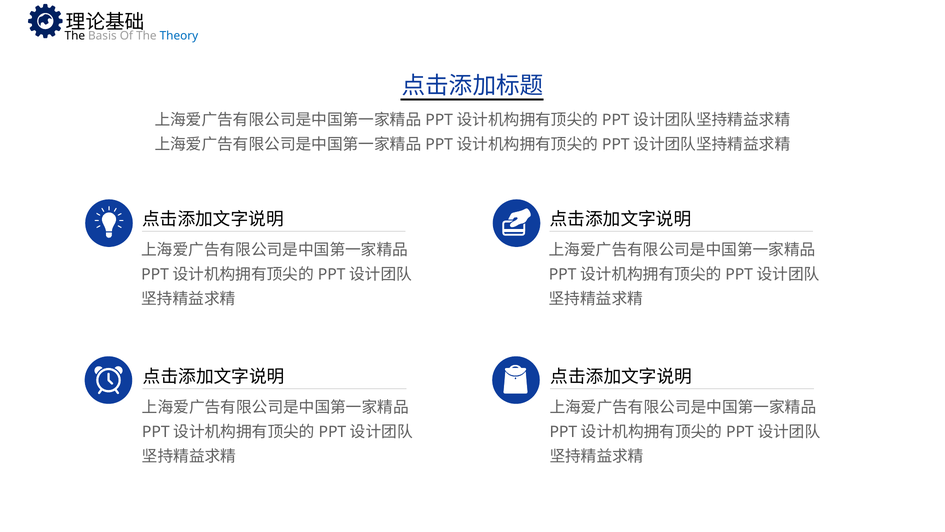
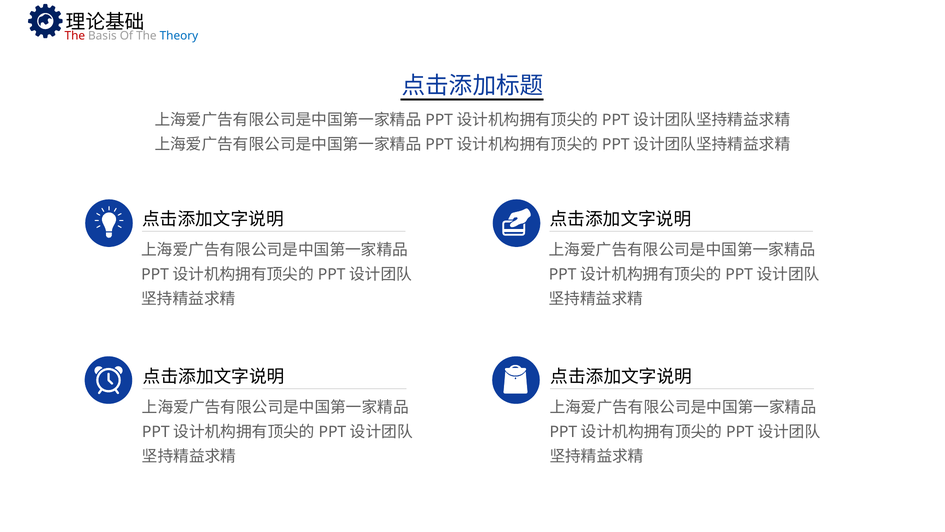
The colour: black -> red (75, 36)
